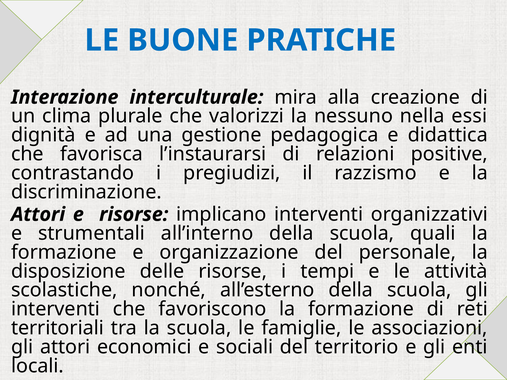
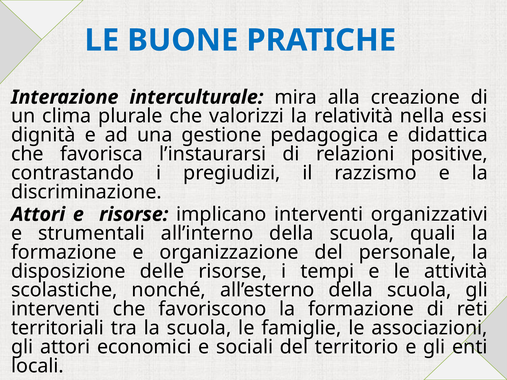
nessuno: nessuno -> relatività (354, 116)
